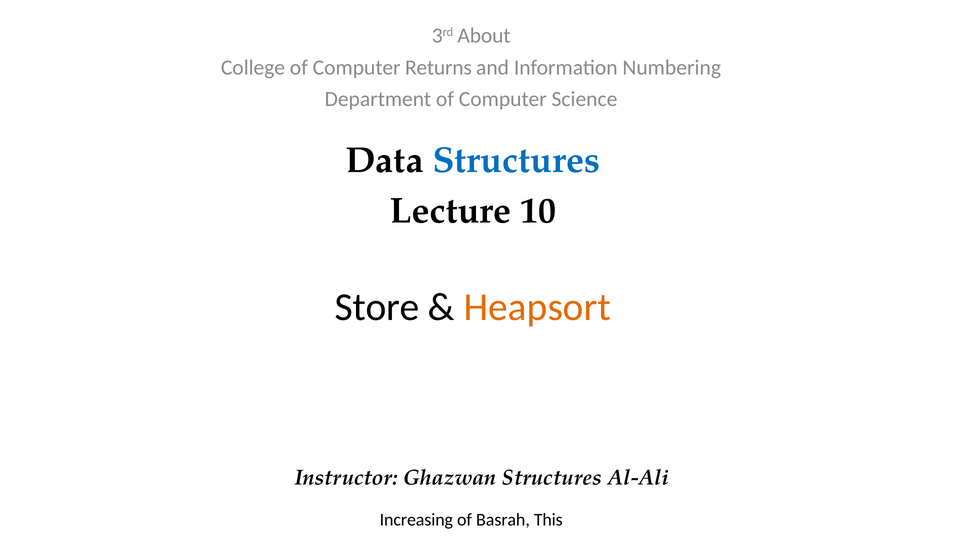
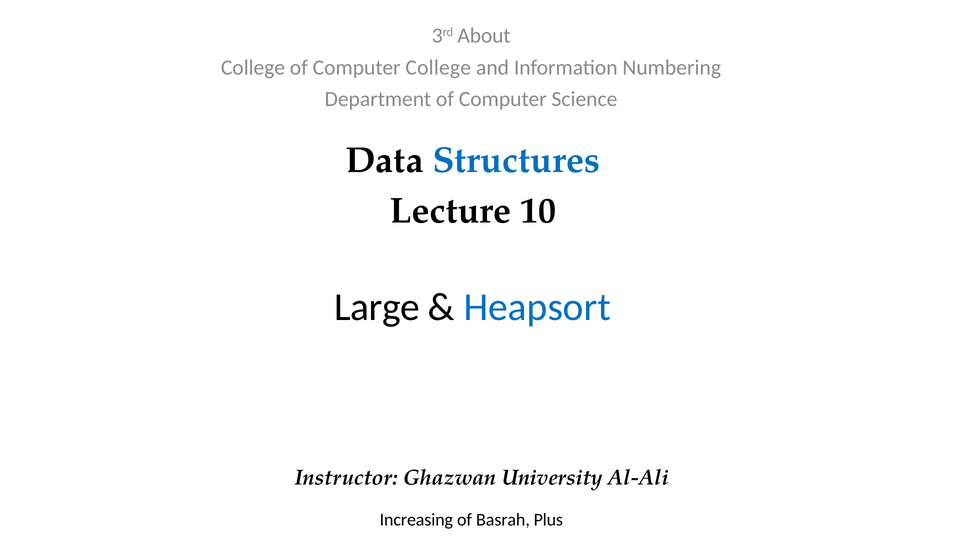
Computer Returns: Returns -> College (438, 67)
Store: Store -> Large (377, 307)
Heapsort colour: orange -> blue (537, 307)
Ghazwan Structures: Structures -> University (552, 477)
This: This -> Plus (548, 519)
